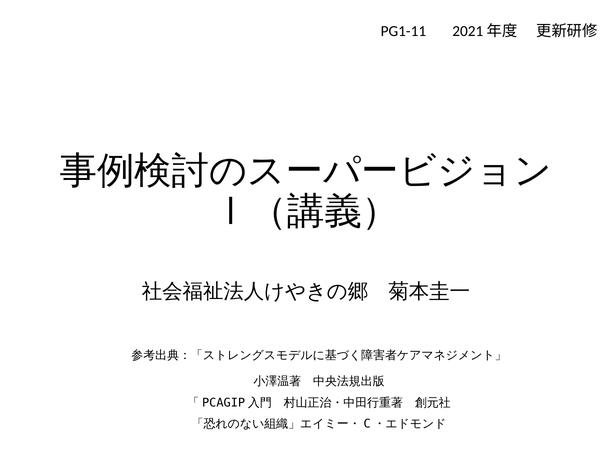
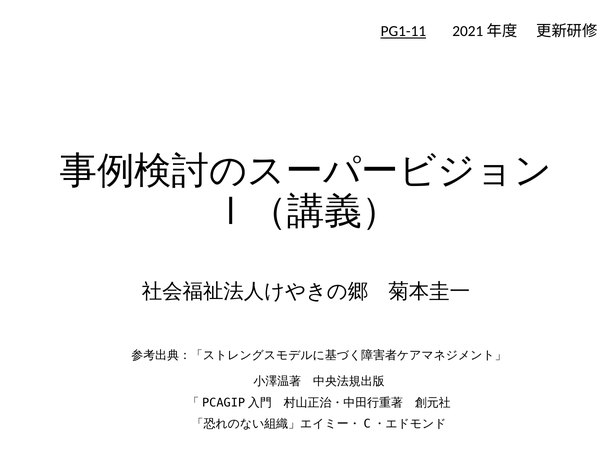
PG1-11 underline: none -> present (403, 31)
